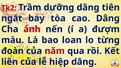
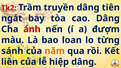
dưỡng: dưỡng -> truyền (59, 7)
đoàn: đoàn -> sánh (12, 51)
năm colour: red -> orange (55, 51)
